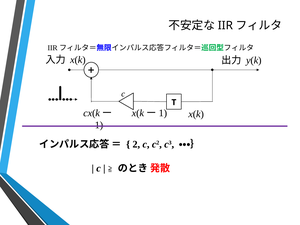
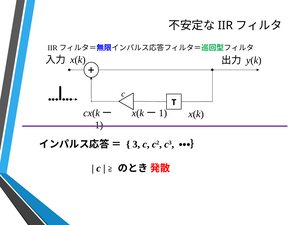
2: 2 -> 3 (136, 144)
